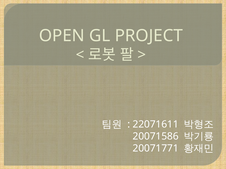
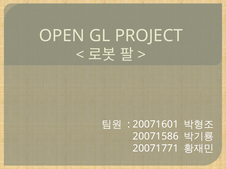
22071611: 22071611 -> 20071601 (156, 125)
